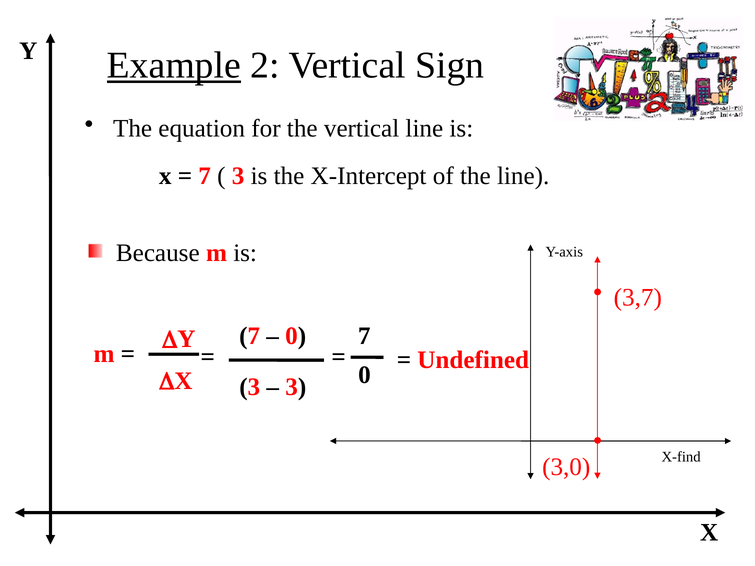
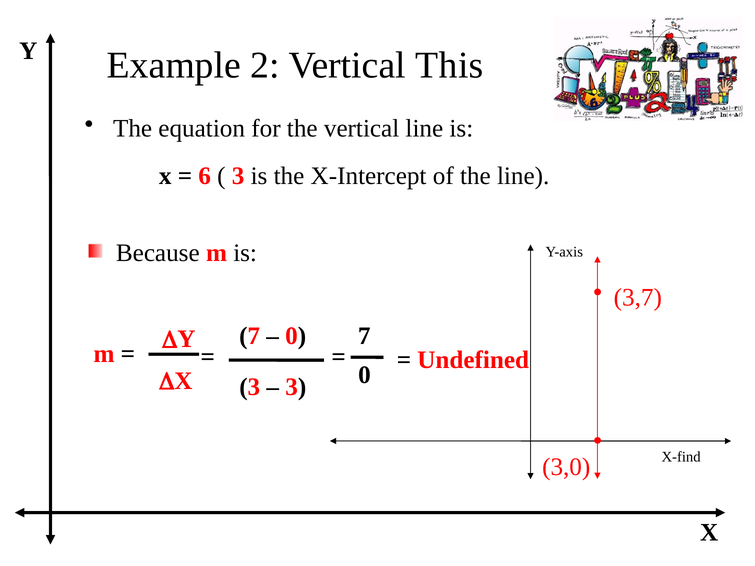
Example underline: present -> none (174, 66)
Sign: Sign -> This (450, 66)
7: 7 -> 6 (205, 176)
